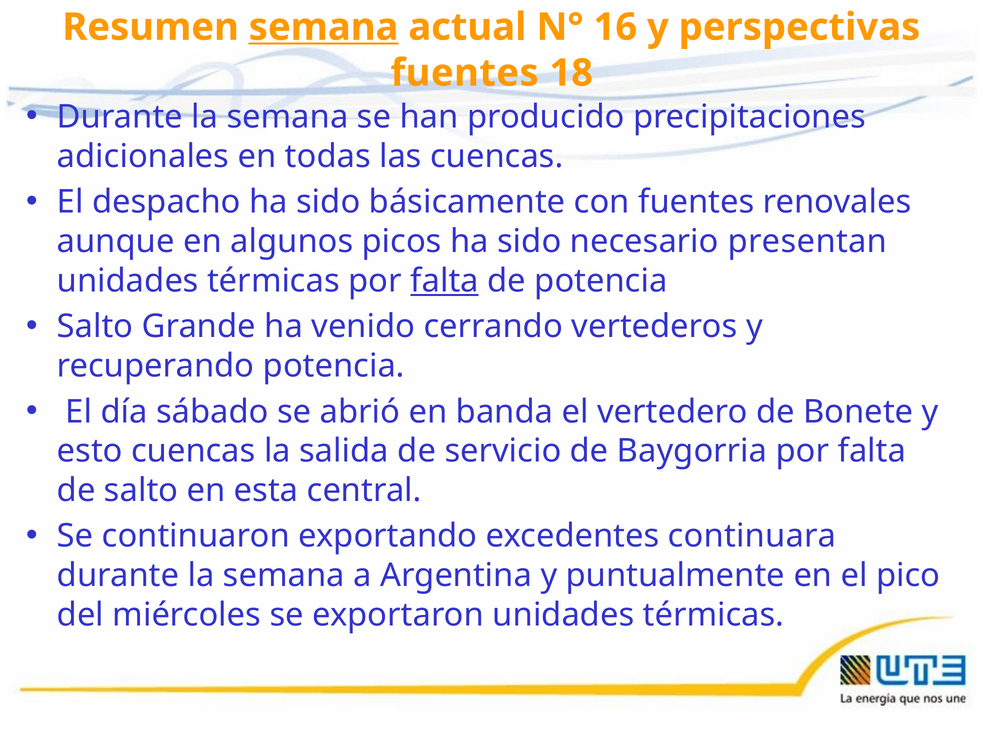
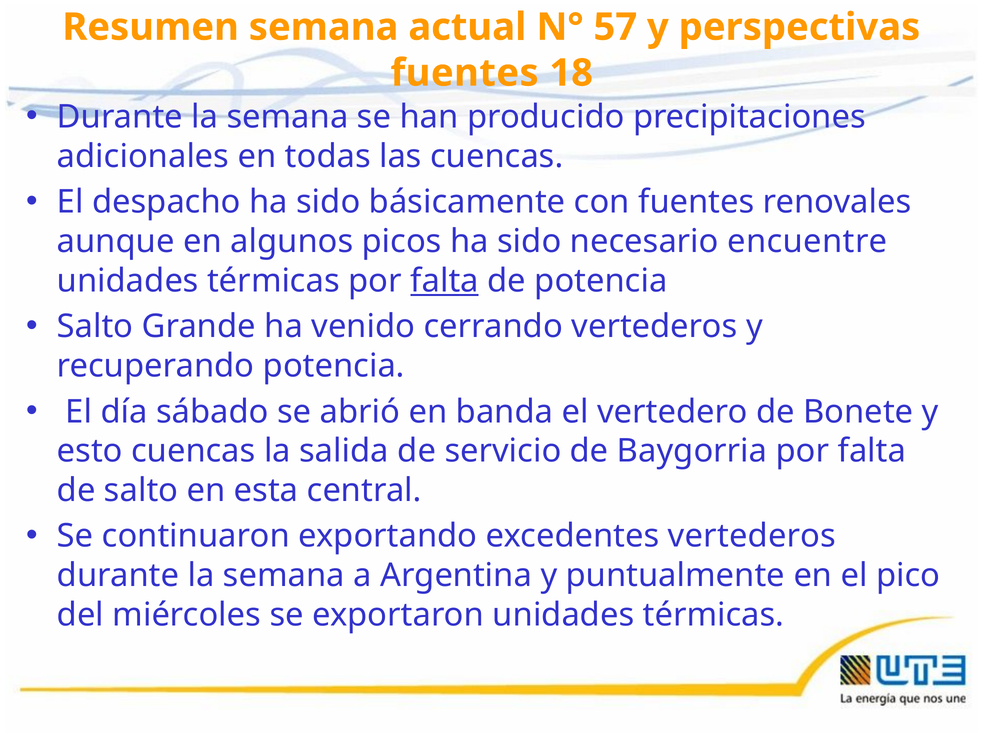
semana underline: present -> none (324, 27)
16: 16 -> 57 (615, 27)
presentan: presentan -> encuentre (807, 241)
excedentes continuara: continuara -> vertederos (752, 536)
